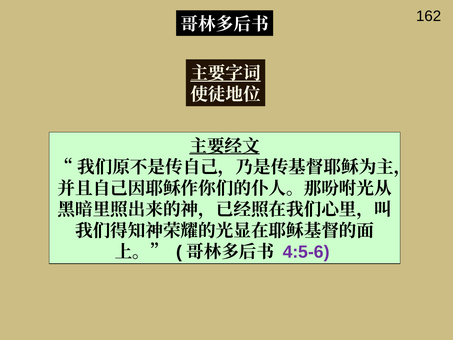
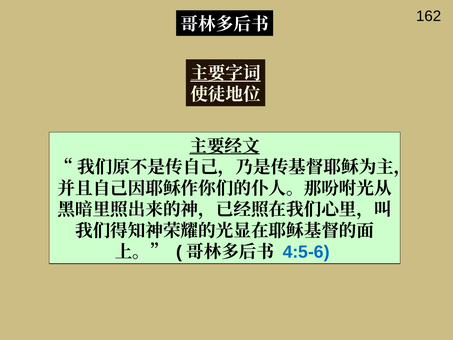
4:5-6 colour: purple -> blue (306, 252)
